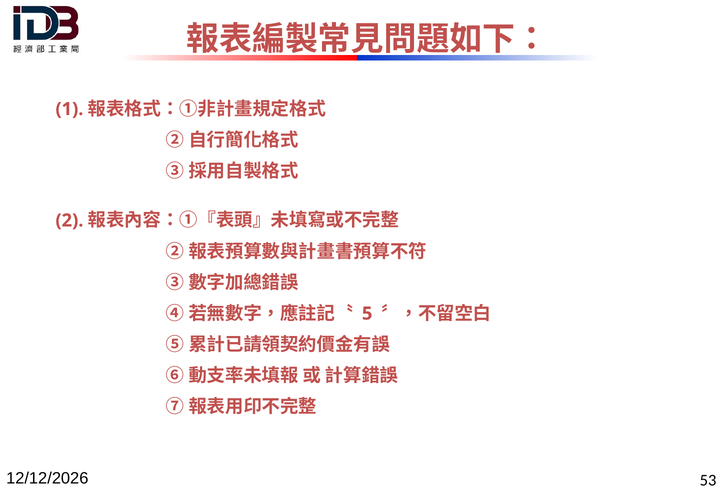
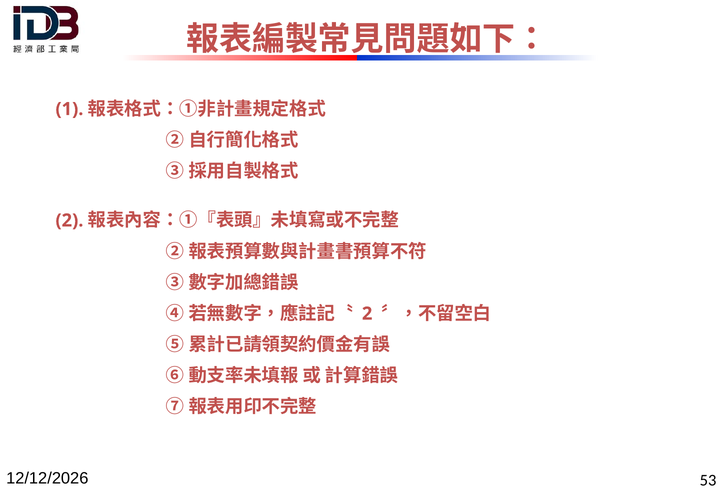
5: 5 -> 2 (367, 314)
